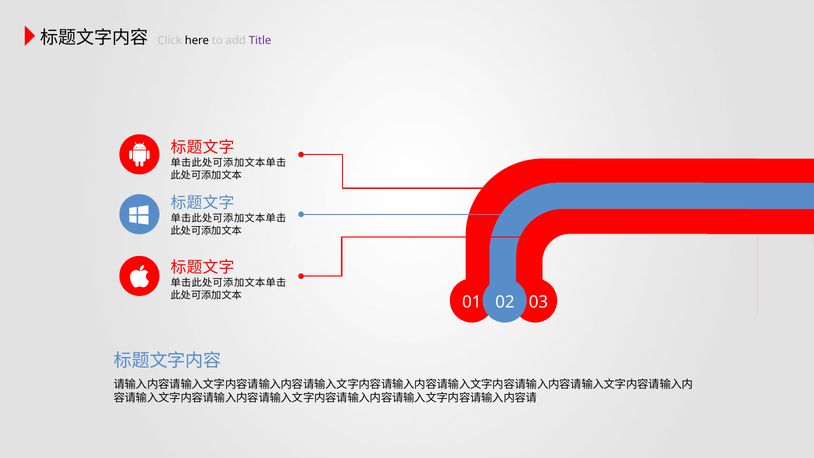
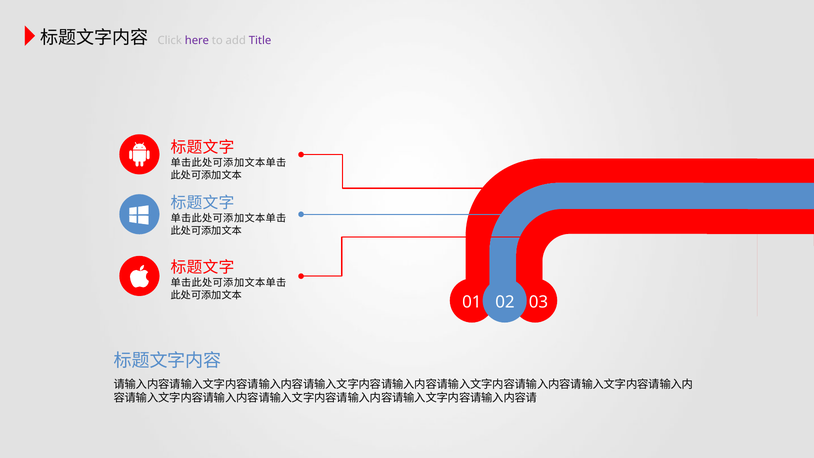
here colour: black -> purple (197, 41)
